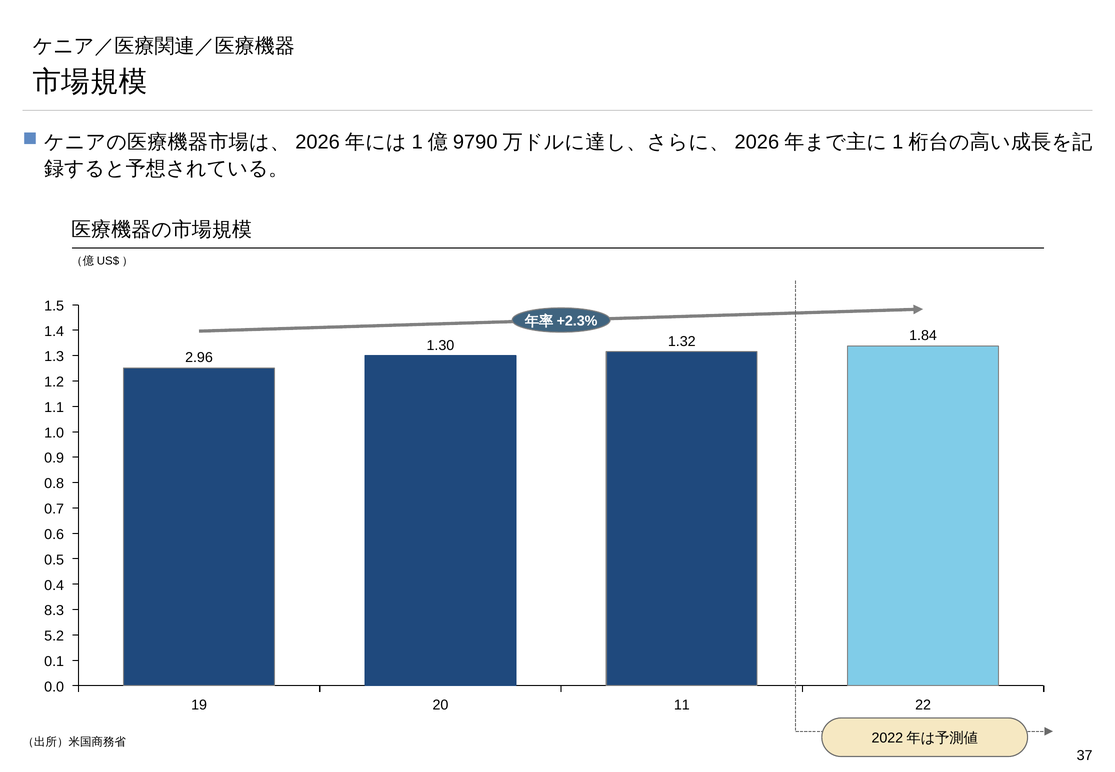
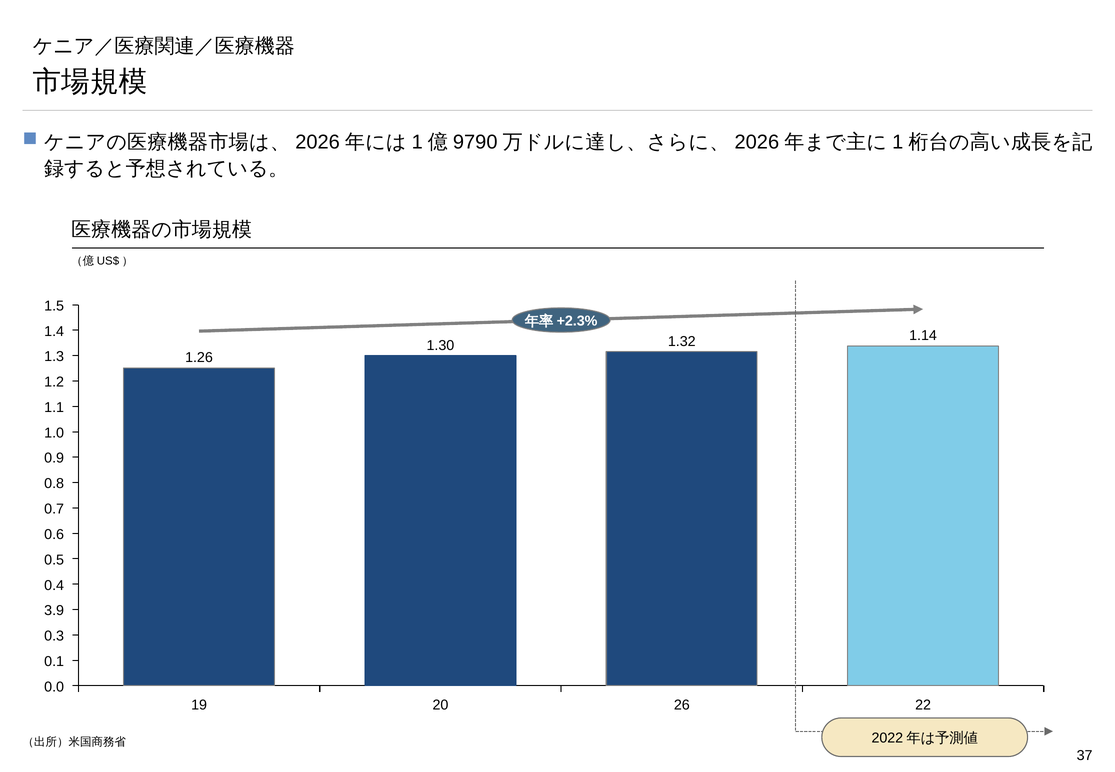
1.84: 1.84 -> 1.14 (923, 335)
2.96: 2.96 -> 1.26 (199, 357)
8.3: 8.3 -> 3.9 (54, 611)
5.2: 5.2 -> 0.3 (54, 636)
11: 11 -> 26 (682, 705)
